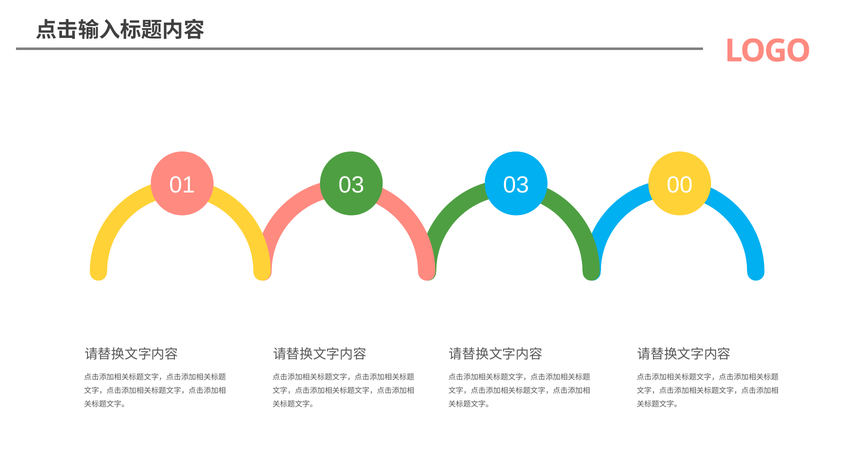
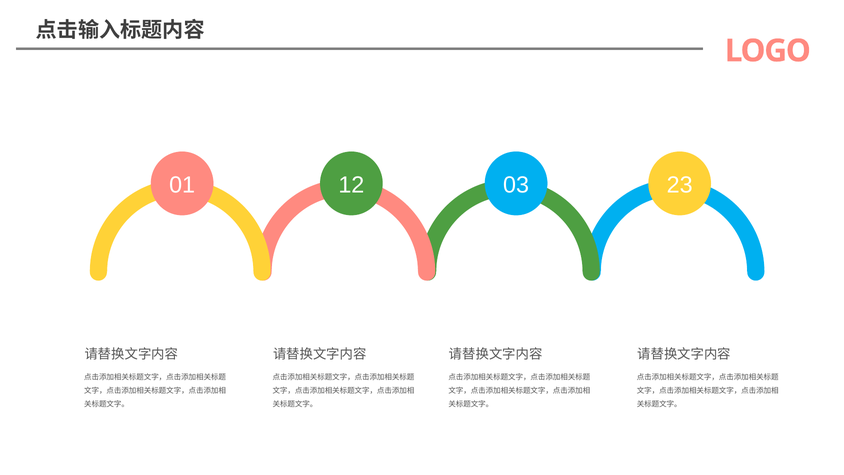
01 03: 03 -> 12 (351, 185)
00: 00 -> 23 (680, 185)
